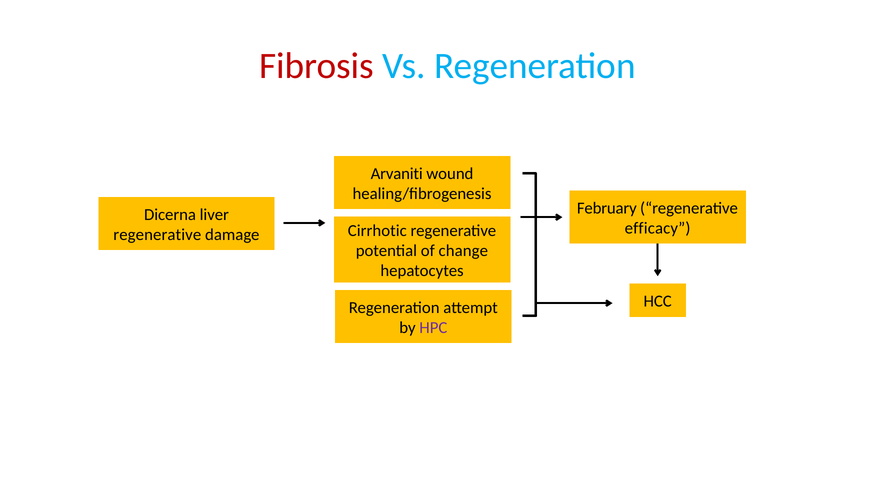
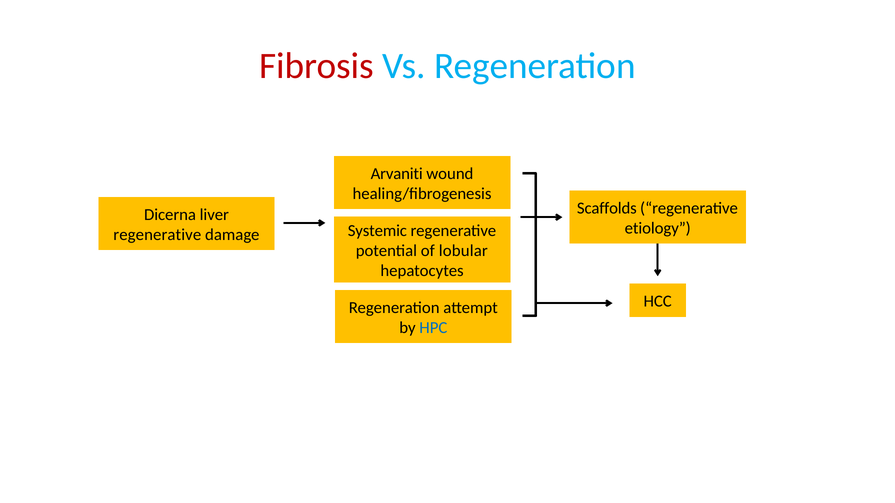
February: February -> Scaffolds (607, 208)
efficacy: efficacy -> etiology (658, 229)
Cirrhotic: Cirrhotic -> Systemic (377, 231)
change: change -> lobular (463, 251)
HPC colour: purple -> blue (433, 328)
